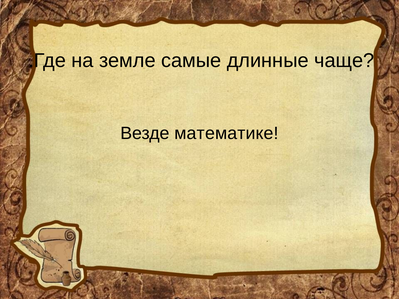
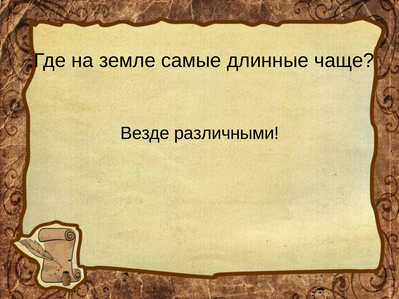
математике: математике -> различными (227, 133)
